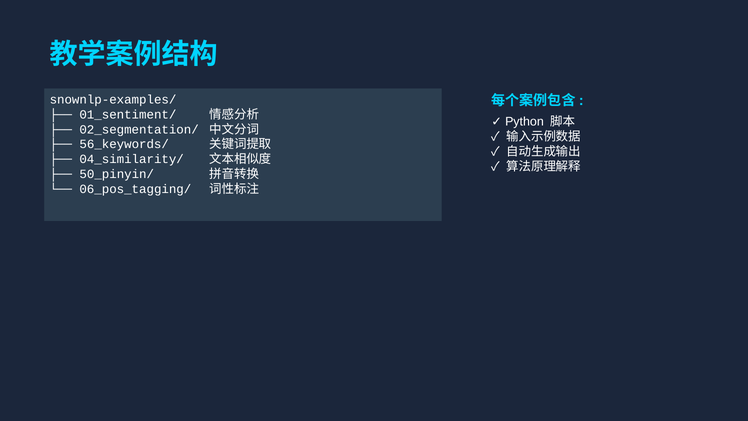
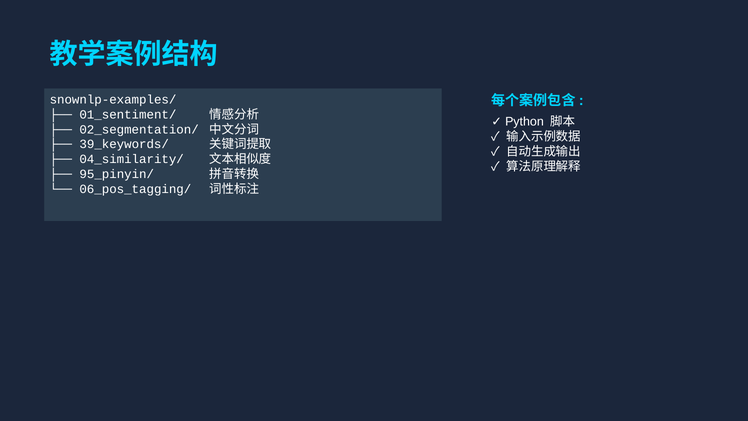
56_keywords/: 56_keywords/ -> 39_keywords/ (124, 144)
50_pinyin/: 50_pinyin/ -> 95_pinyin/ (117, 174)
